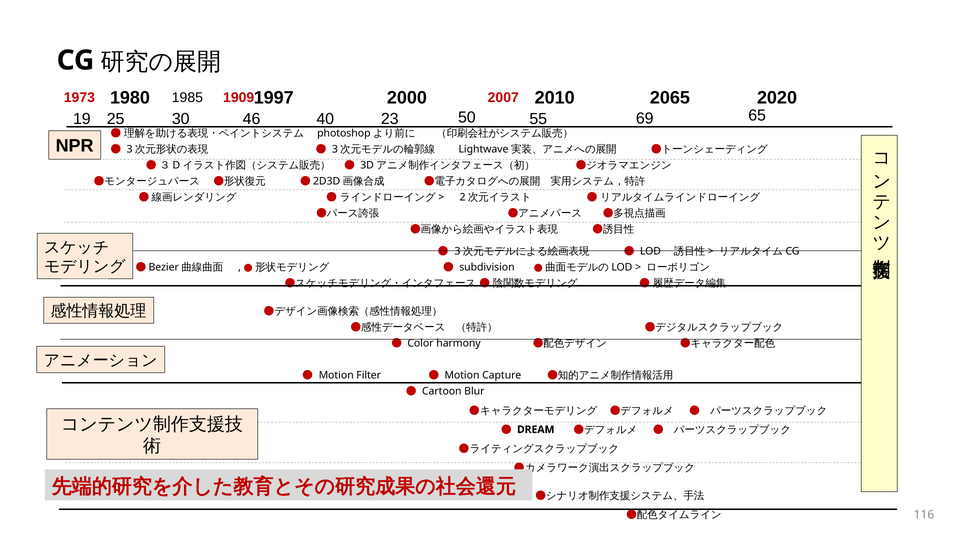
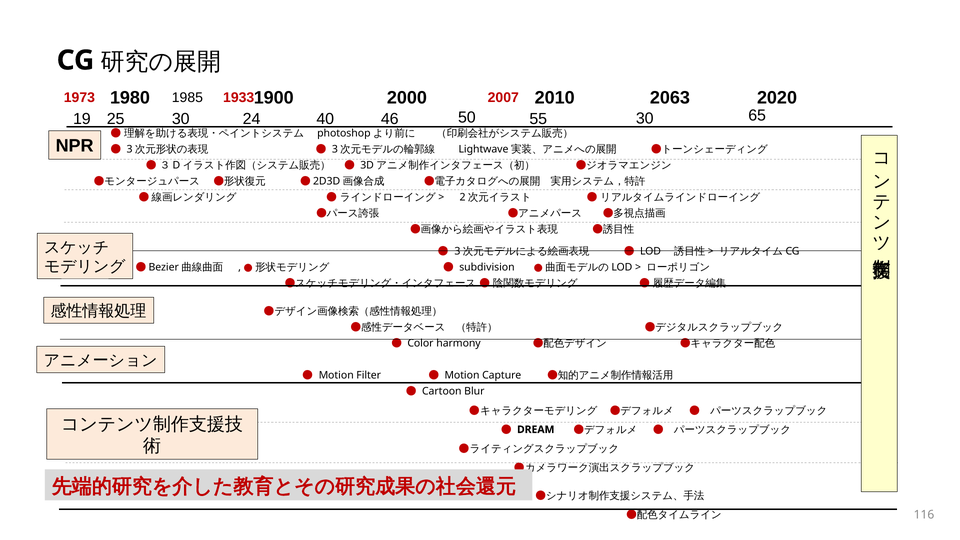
1997: 1997 -> 1900 (274, 98)
2065: 2065 -> 2063 (670, 98)
1909: 1909 -> 1933 (239, 98)
46: 46 -> 24 (252, 119)
23: 23 -> 46 (390, 119)
25 69: 69 -> 30 (645, 118)
